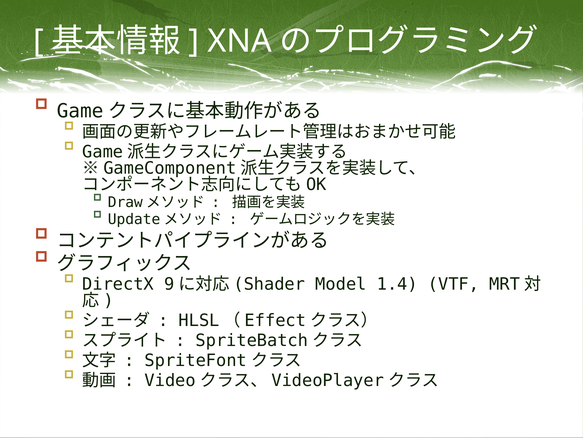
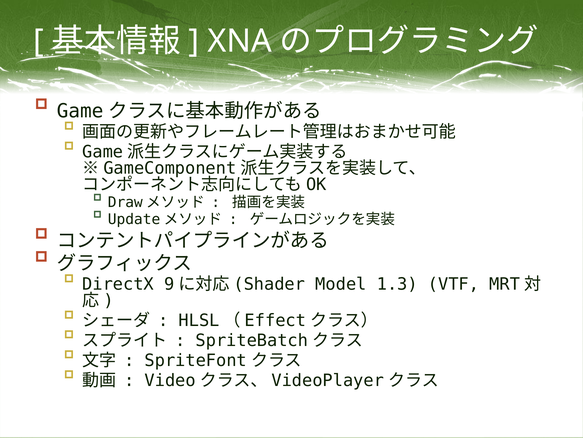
1.4: 1.4 -> 1.3 (397, 284)
